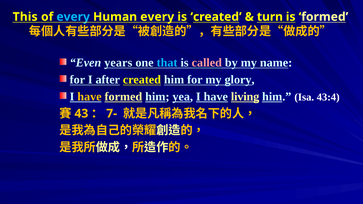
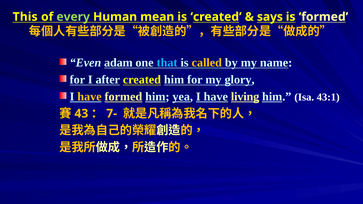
every colour: light blue -> light green (73, 17)
Human every: every -> mean (157, 17)
turn: turn -> says (270, 17)
years: years -> adam (118, 63)
called colour: pink -> yellow (207, 63)
43:4: 43:4 -> 43:1 (328, 97)
